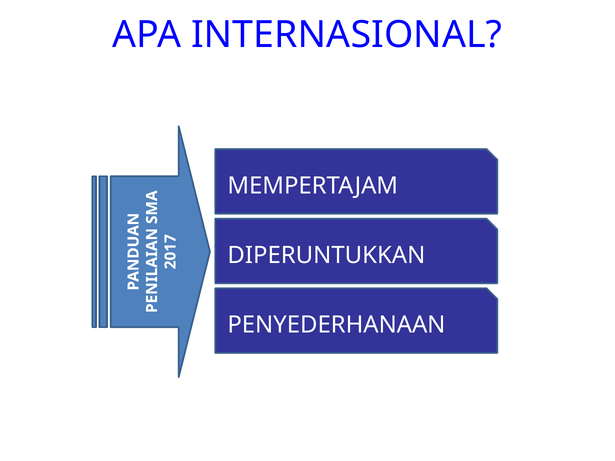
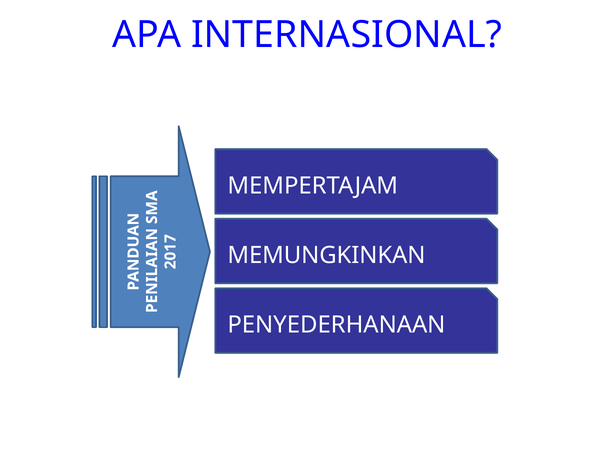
DIPERUNTUKKAN: DIPERUNTUKKAN -> MEMUNGKINKAN (326, 255)
